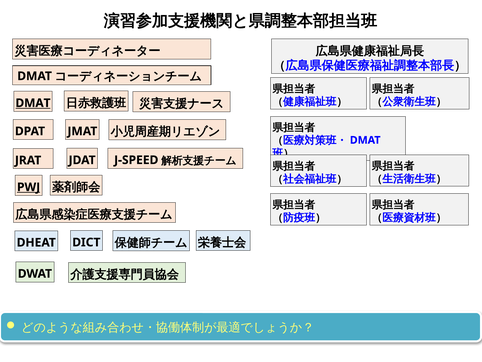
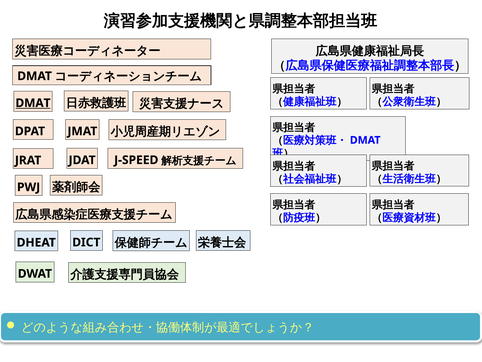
PWJ underline: present -> none (29, 187)
